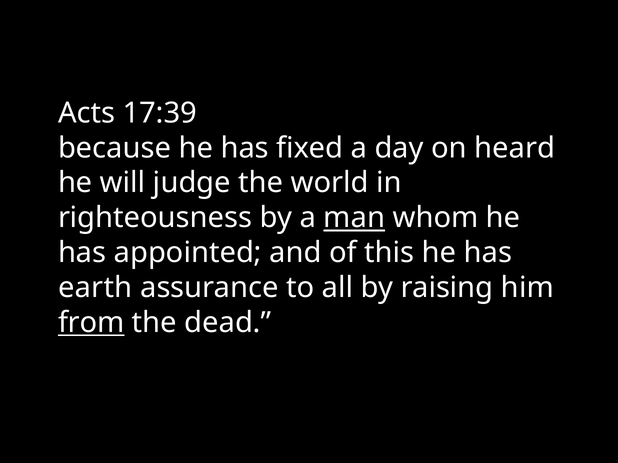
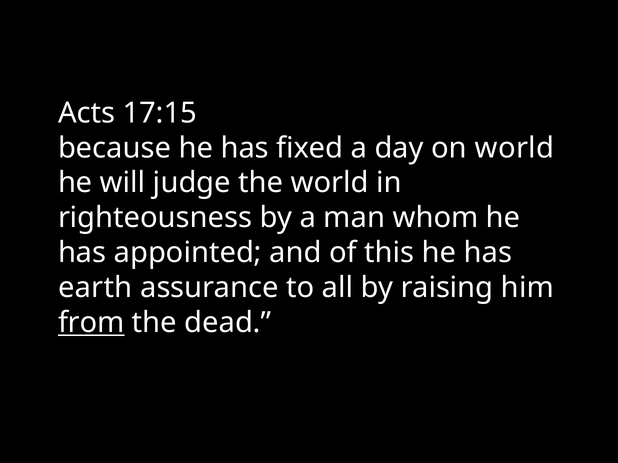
17:39: 17:39 -> 17:15 (160, 113)
on heard: heard -> world (515, 148)
man underline: present -> none (354, 218)
